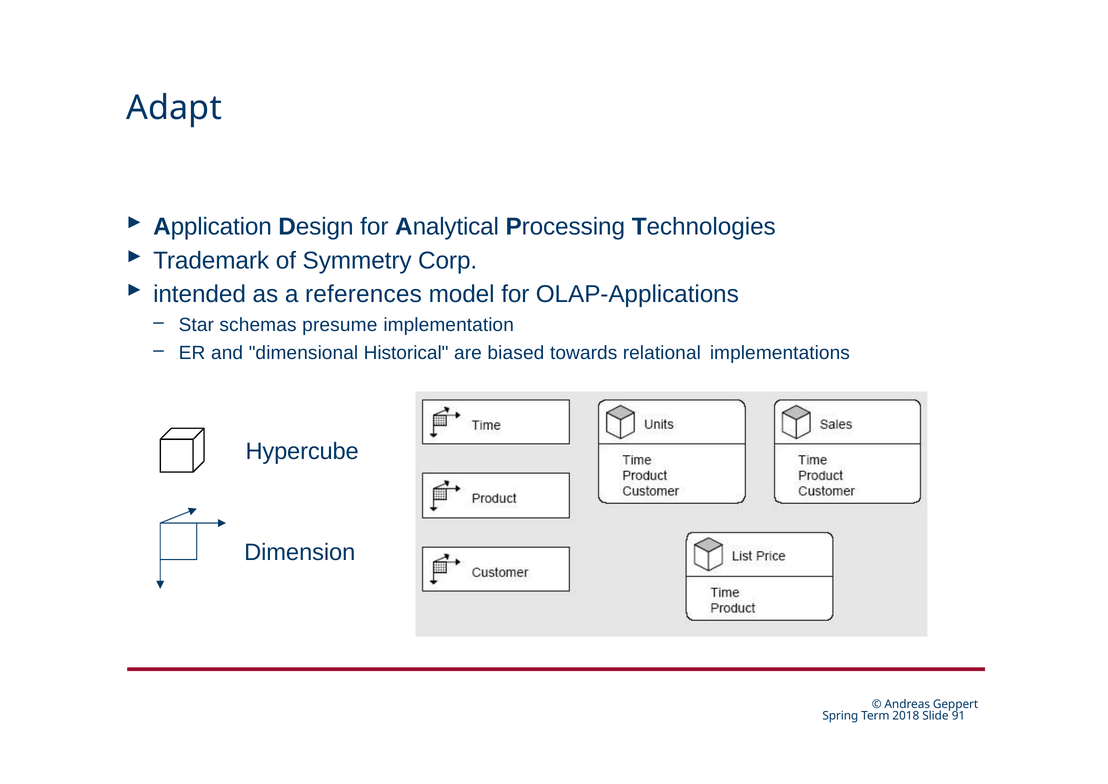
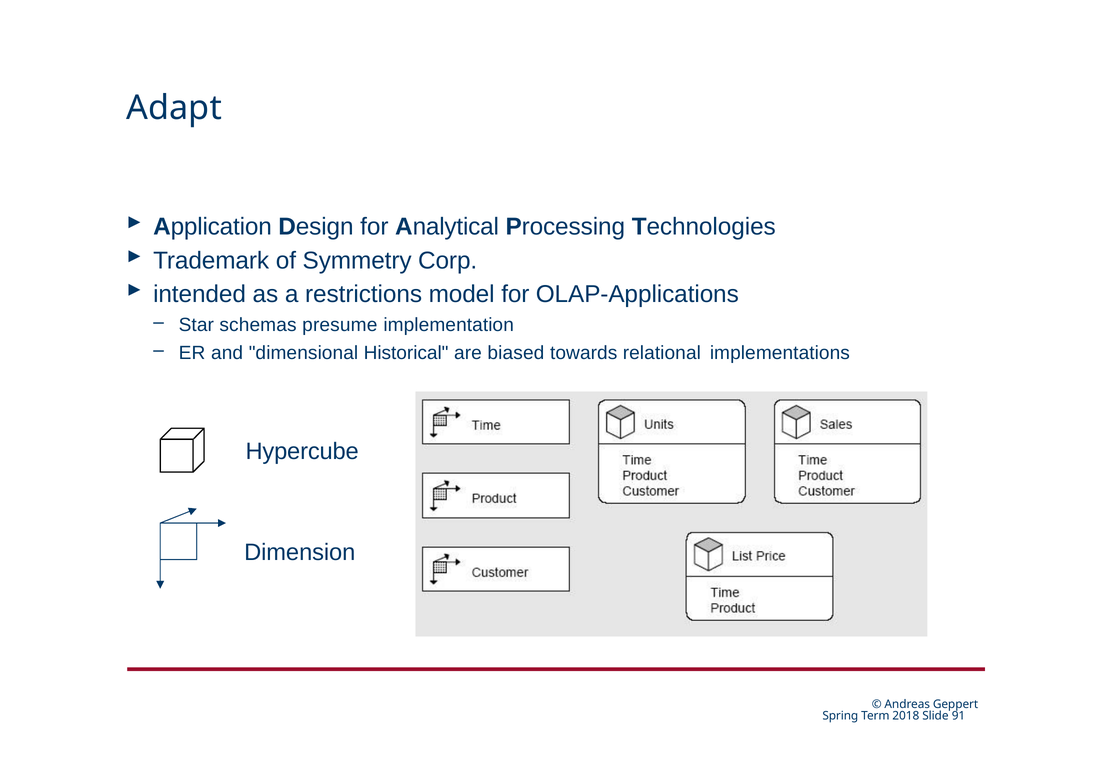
references: references -> restrictions (364, 294)
